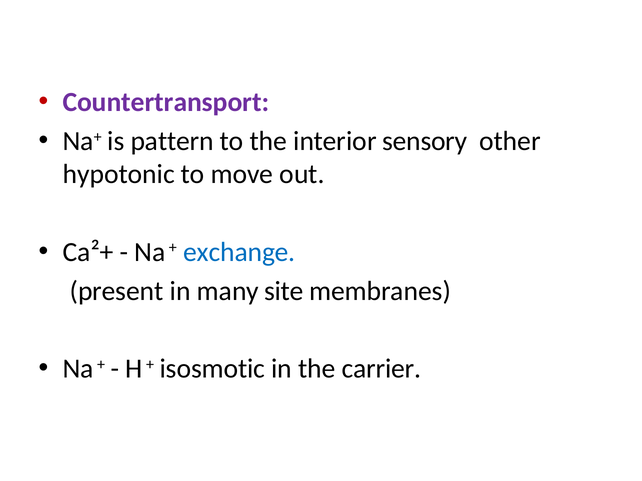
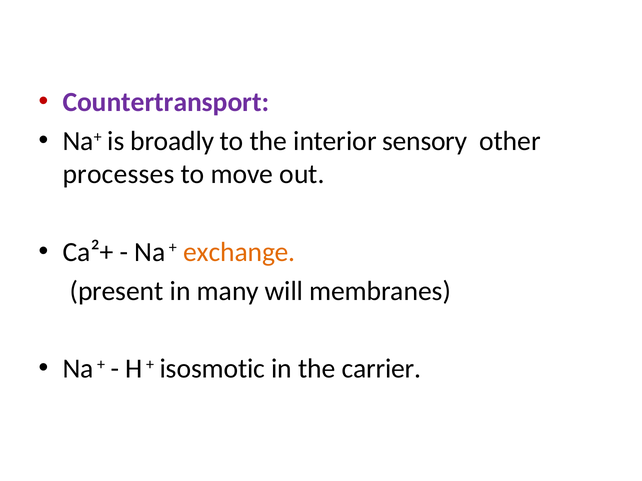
pattern: pattern -> broadly (172, 141)
hypotonic: hypotonic -> processes (119, 175)
exchange colour: blue -> orange (239, 252)
site: site -> will (284, 291)
